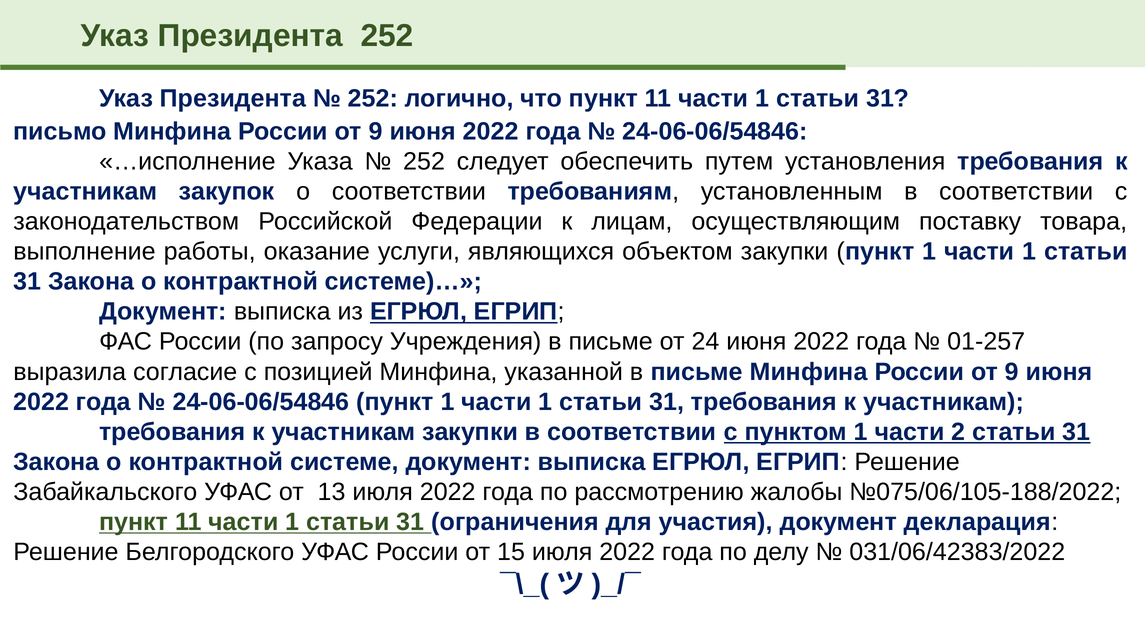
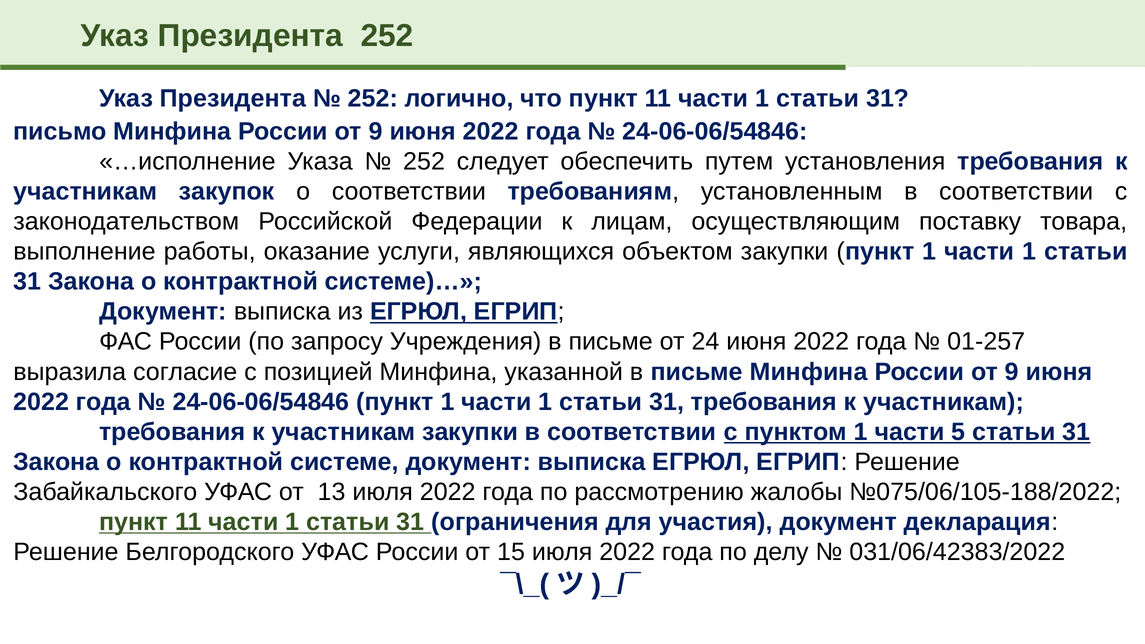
2: 2 -> 5 (958, 432)
